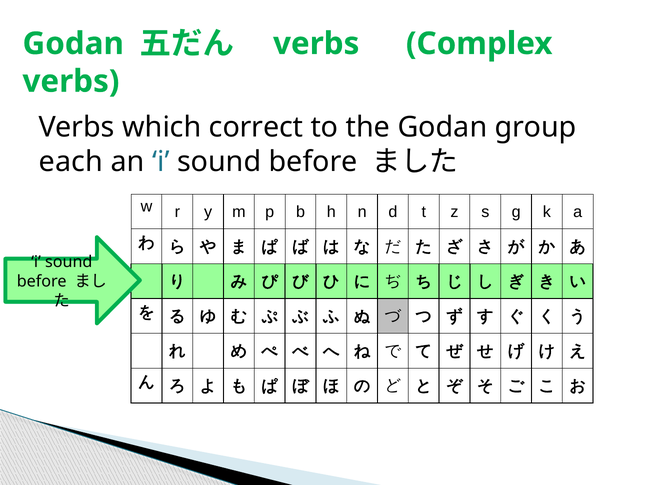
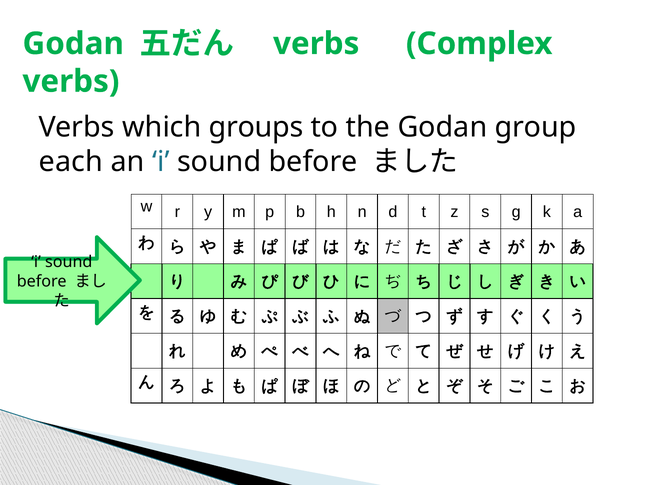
correct: correct -> groups (256, 127)
